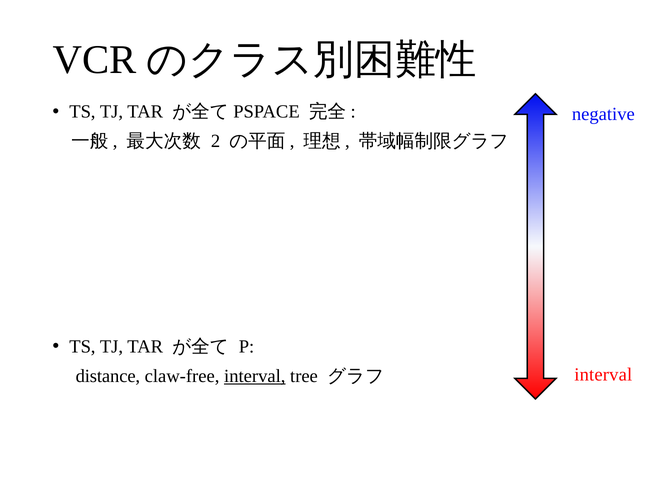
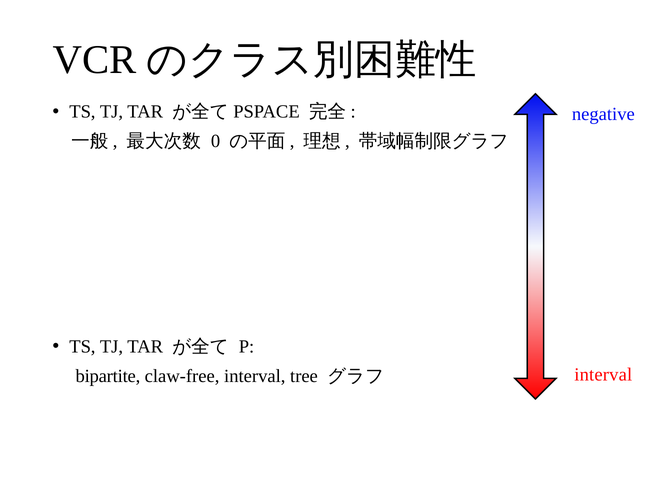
2: 2 -> 0 (216, 141)
distance: distance -> bipartite (108, 376)
interval underline: present -> none (255, 376)
